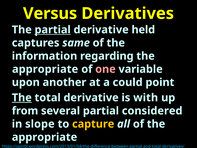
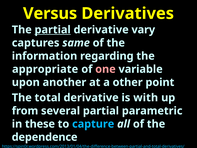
held: held -> vary (143, 30)
could: could -> other (128, 82)
The underline: present -> none (22, 98)
considered: considered -> parametric (152, 111)
slope: slope -> these (40, 124)
capture colour: yellow -> light blue (93, 124)
appropriate: appropriate -> dependence (45, 137)
